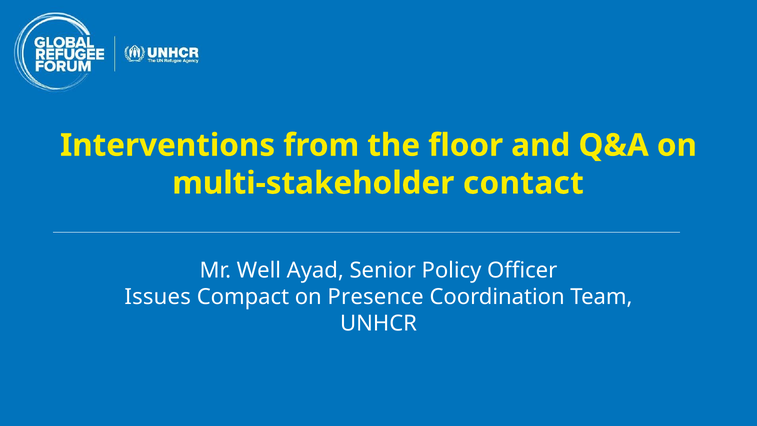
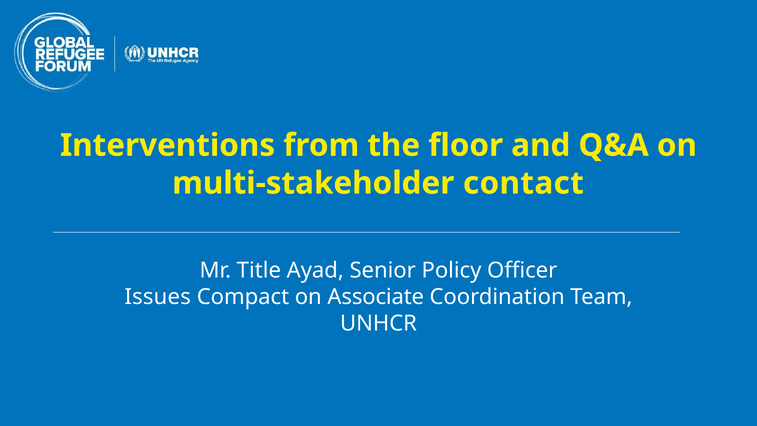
Well: Well -> Title (259, 270)
Presence: Presence -> Associate (376, 297)
